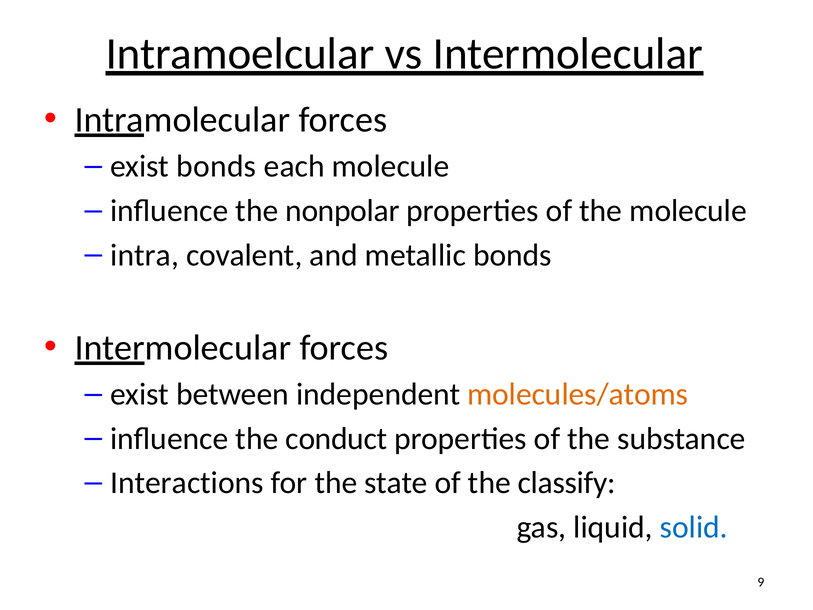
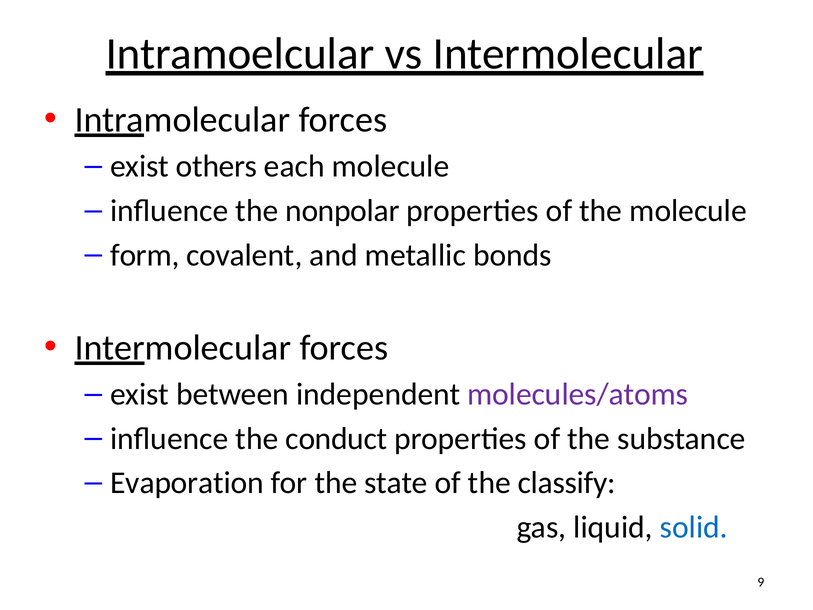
exist bonds: bonds -> others (217, 166)
intra: intra -> form (145, 255)
molecules/atoms colour: orange -> purple (578, 394)
Interactions: Interactions -> Evaporation (187, 483)
